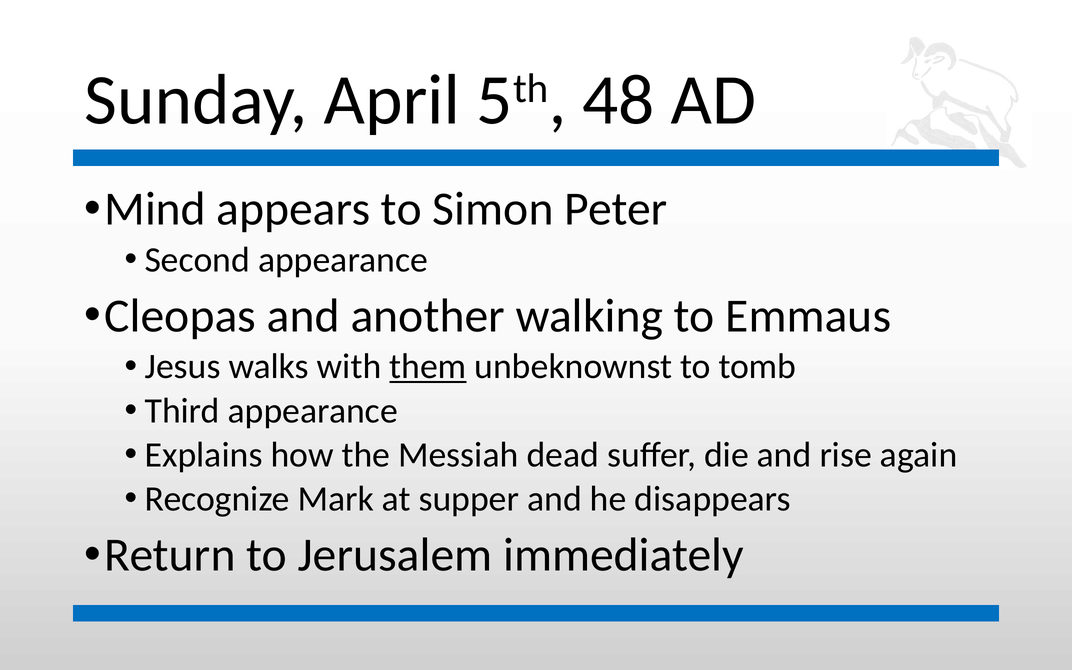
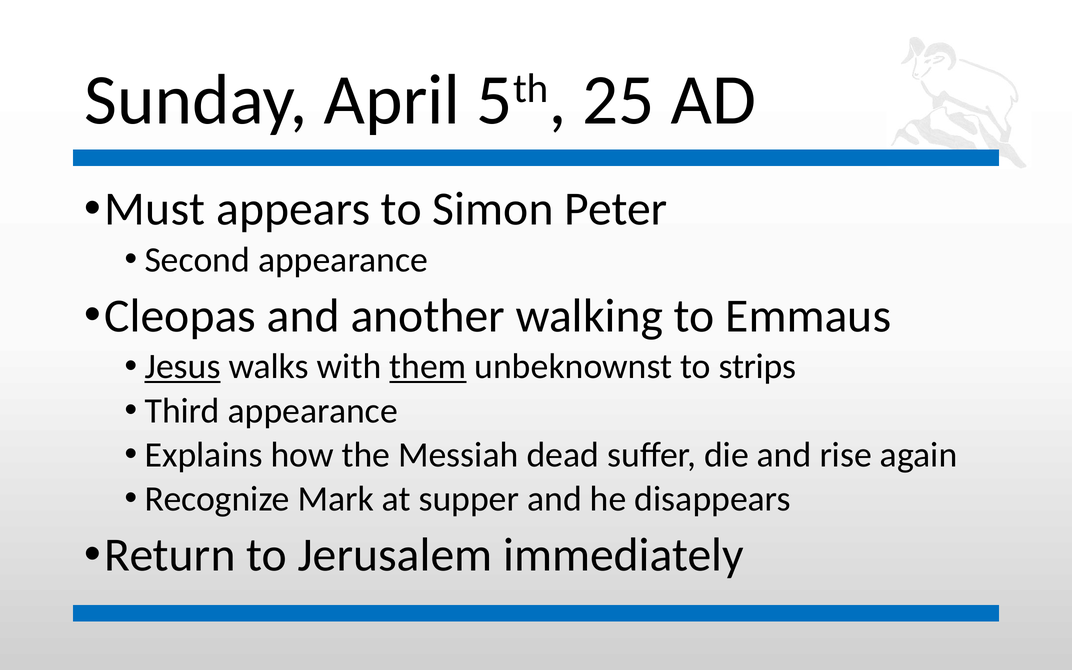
48: 48 -> 25 (619, 100)
Mind: Mind -> Must (155, 209)
Jesus underline: none -> present (183, 367)
tomb: tomb -> strips (757, 367)
